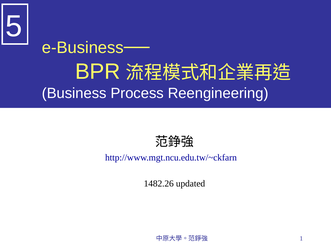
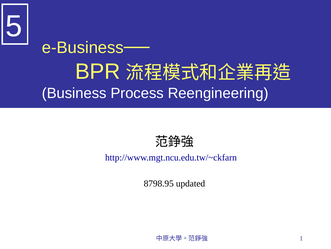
1482.26: 1482.26 -> 8798.95 (159, 183)
